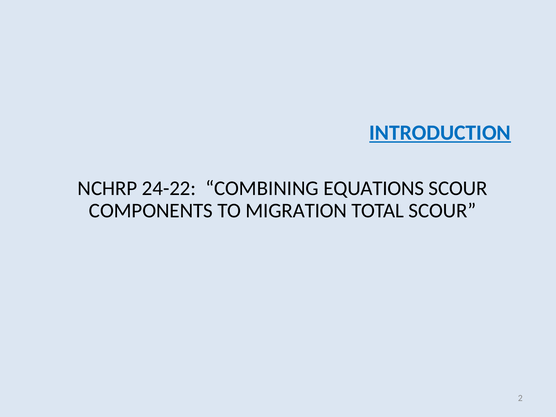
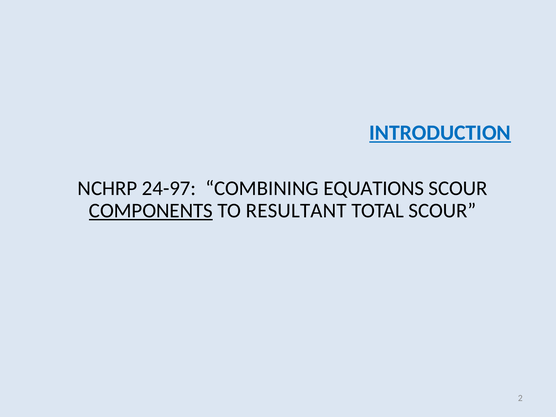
24-22: 24-22 -> 24-97 (169, 188)
COMPONENTS underline: none -> present (151, 211)
MIGRATION: MIGRATION -> RESULTANT (296, 211)
